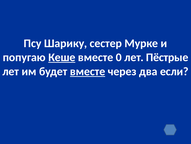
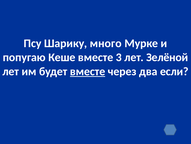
сестер: сестер -> много (106, 43)
Кеше underline: present -> none (62, 57)
0: 0 -> 3 (119, 57)
Пёстрые: Пёстрые -> Зелёной (167, 57)
